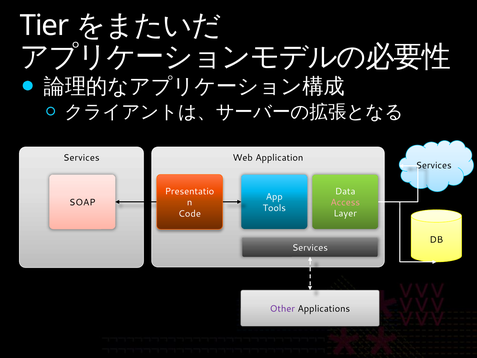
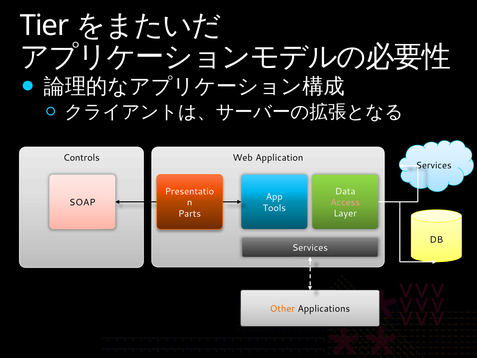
Services: Services -> Controls (81, 158)
Code: Code -> Parts (190, 214)
Other colour: purple -> orange (282, 309)
